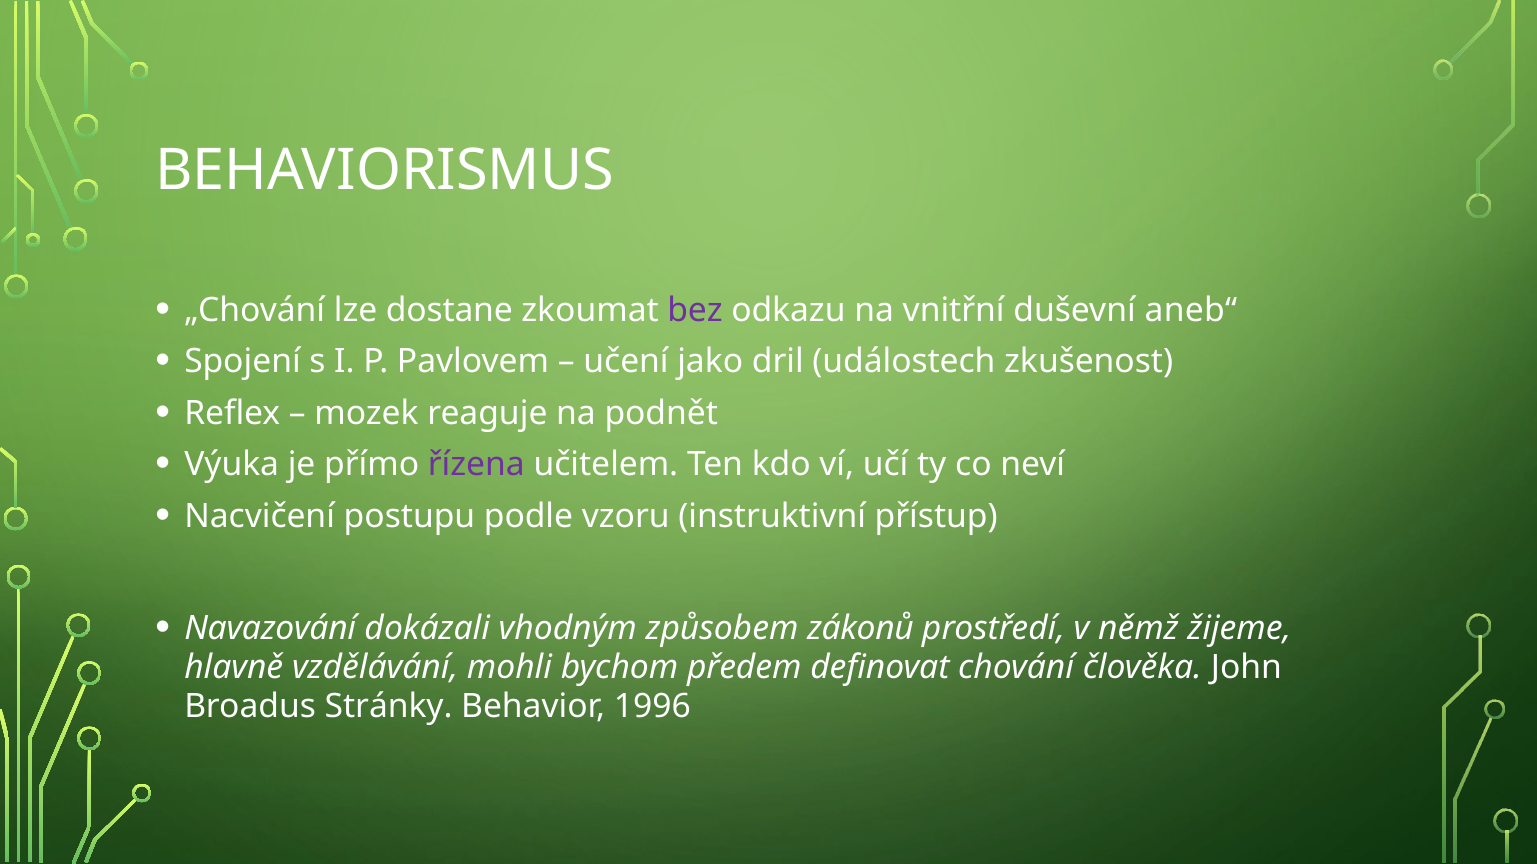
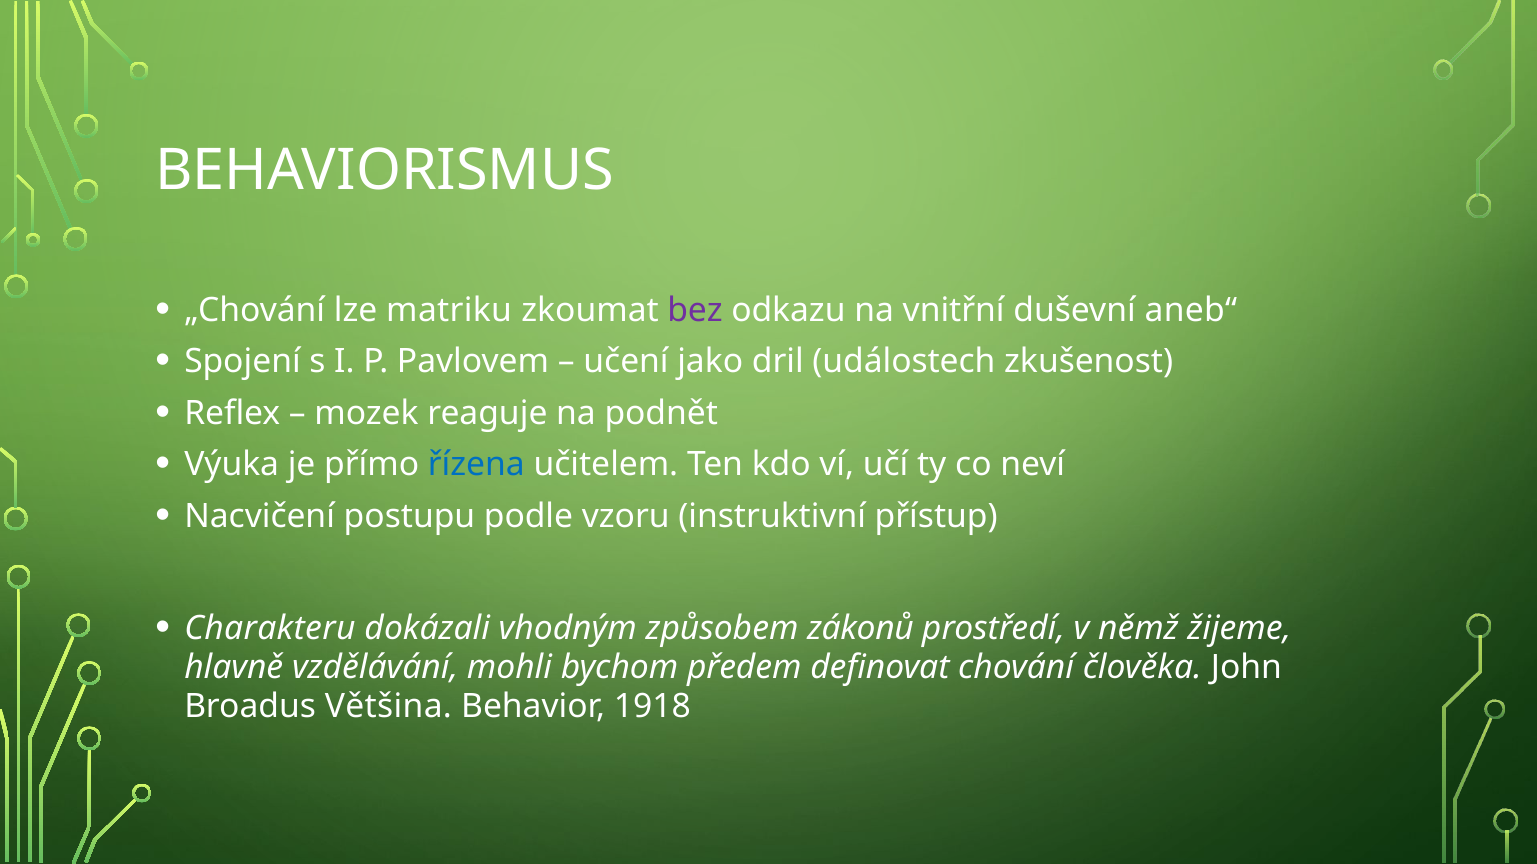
dostane: dostane -> matriku (449, 310)
řízena colour: purple -> blue (476, 465)
Navazování: Navazování -> Charakteru (270, 629)
Stránky: Stránky -> Většina (388, 706)
1996: 1996 -> 1918 (652, 706)
